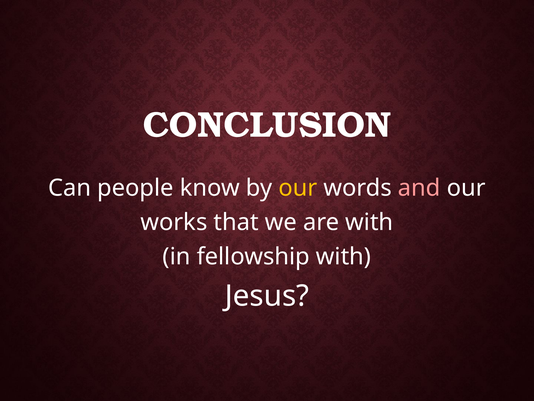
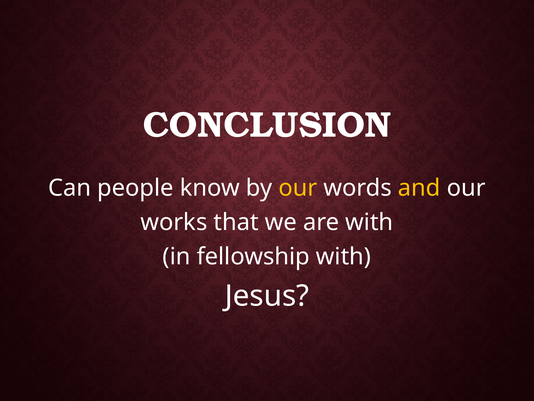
and colour: pink -> yellow (419, 188)
